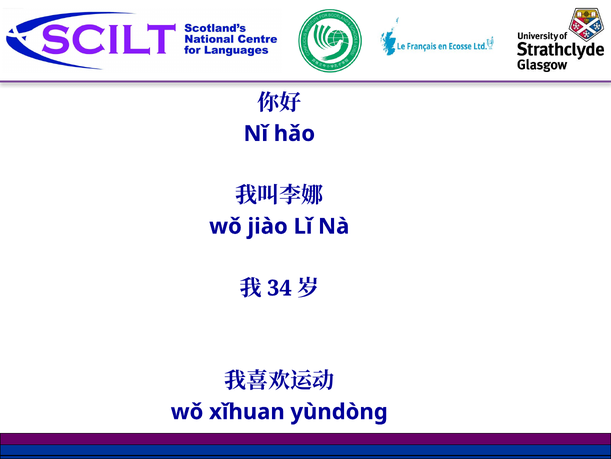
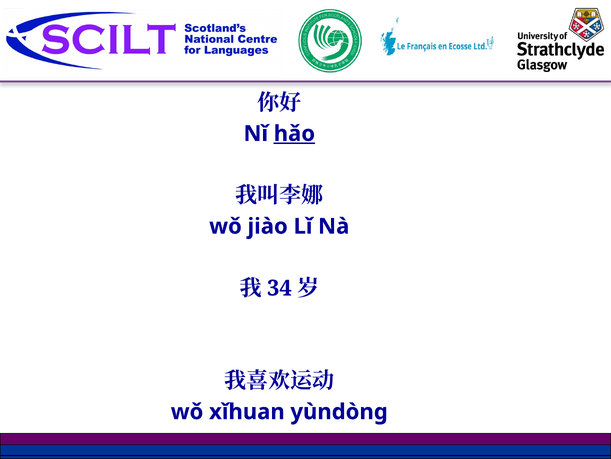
hǎo underline: none -> present (294, 133)
